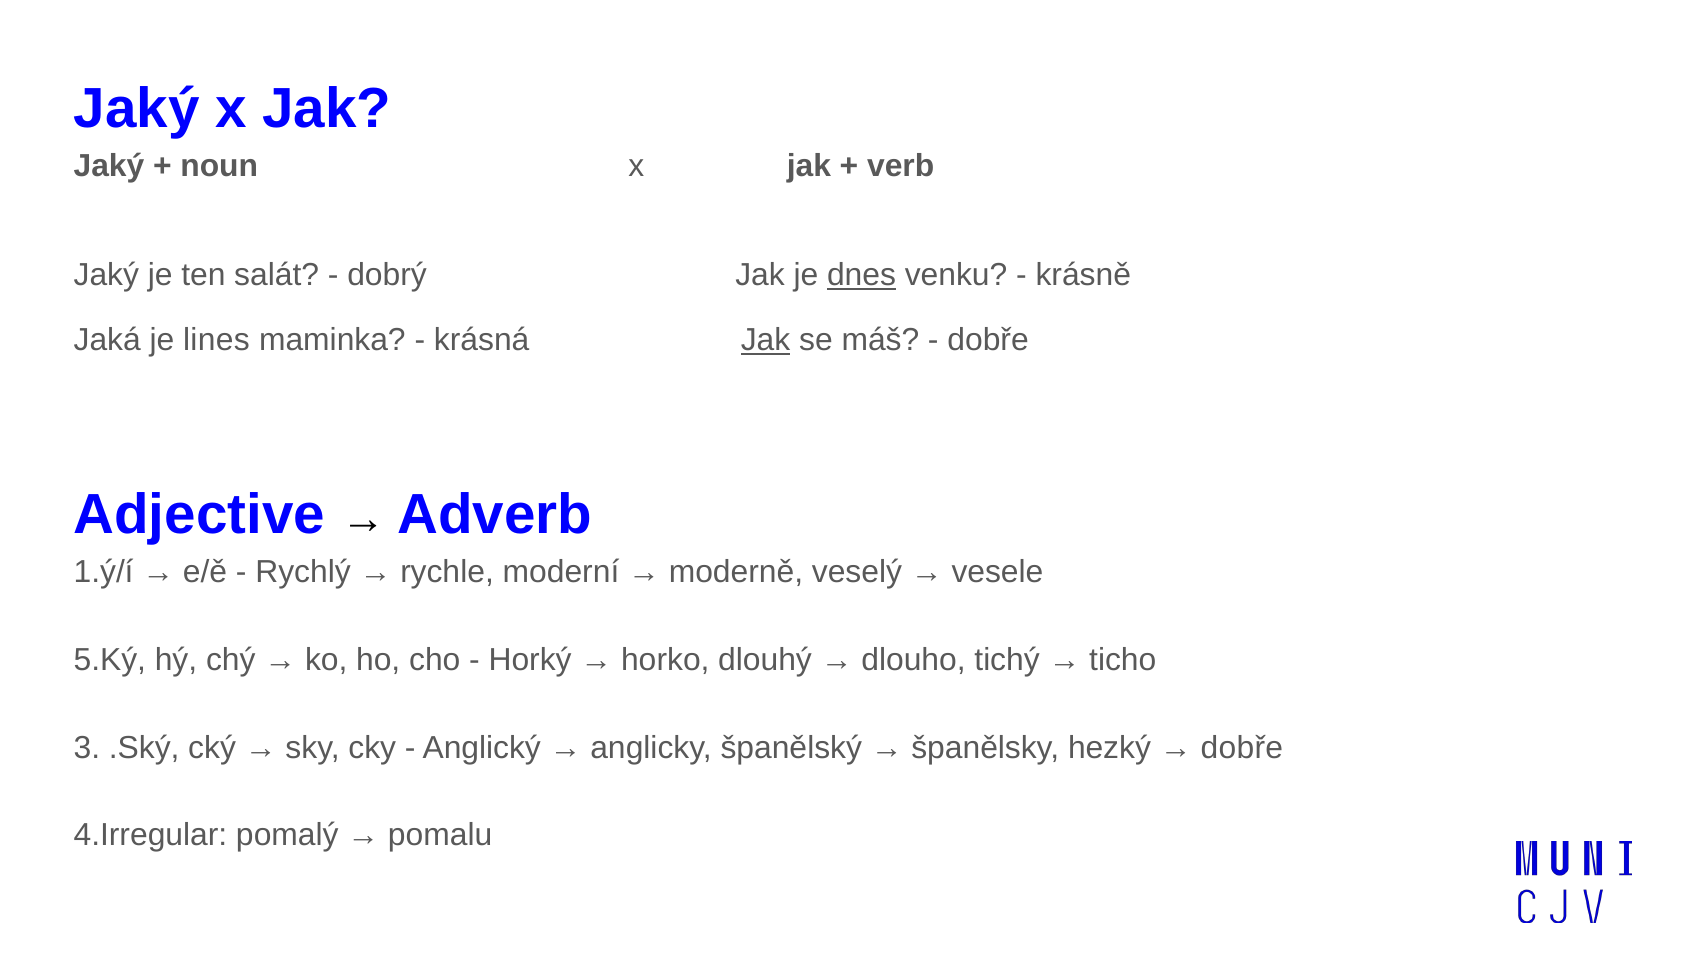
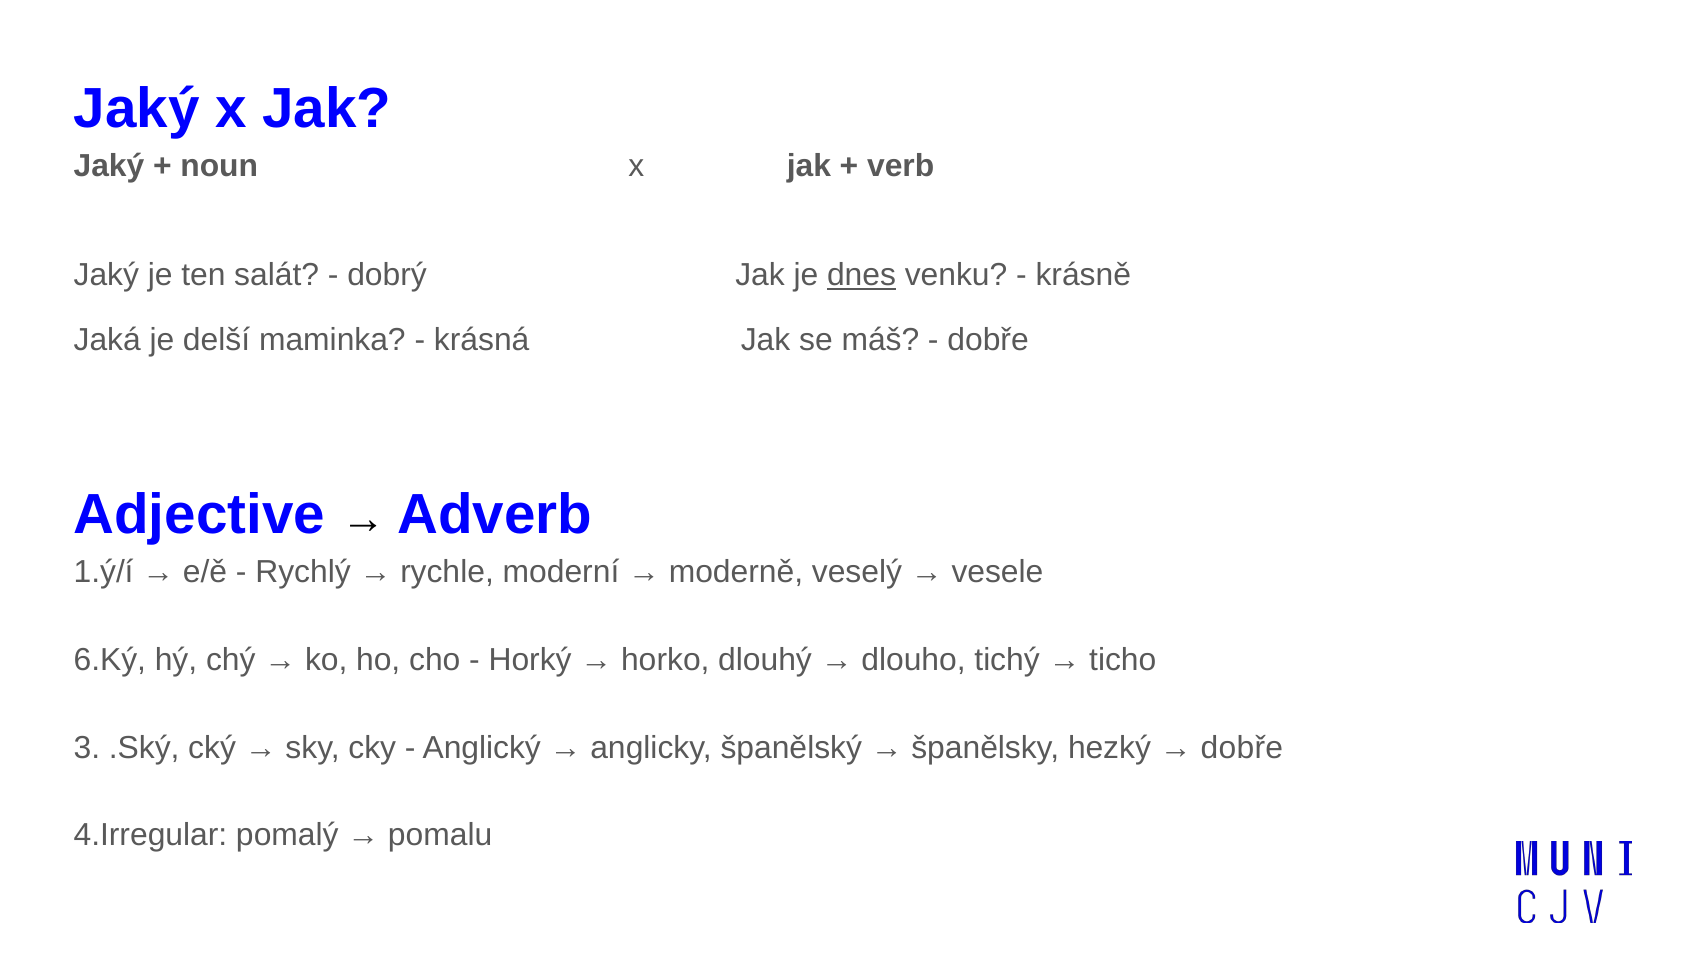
lines: lines -> delší (217, 340)
Jak underline: present -> none (766, 340)
5.Ký: 5.Ký -> 6.Ký (110, 660)
